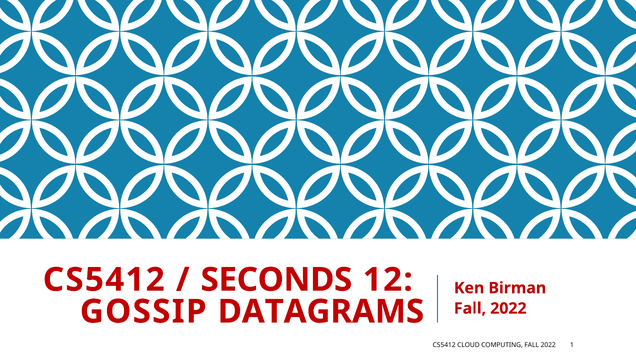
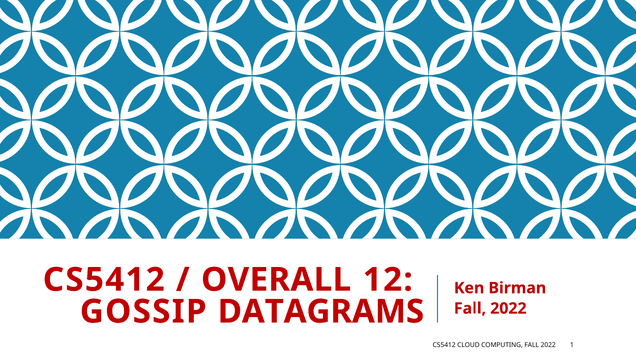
SECONDS: SECONDS -> OVERALL (276, 280)
